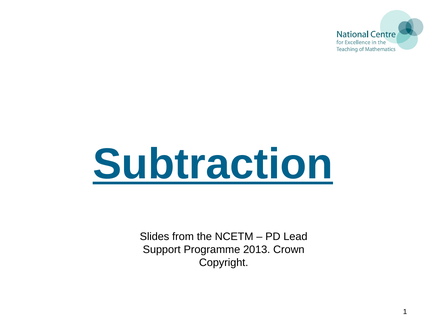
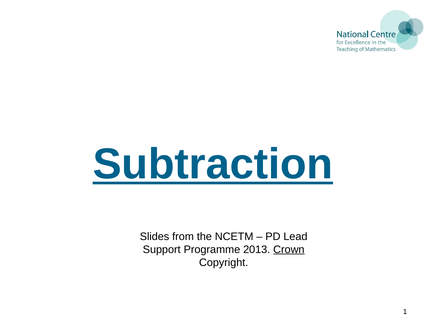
Crown underline: none -> present (289, 249)
